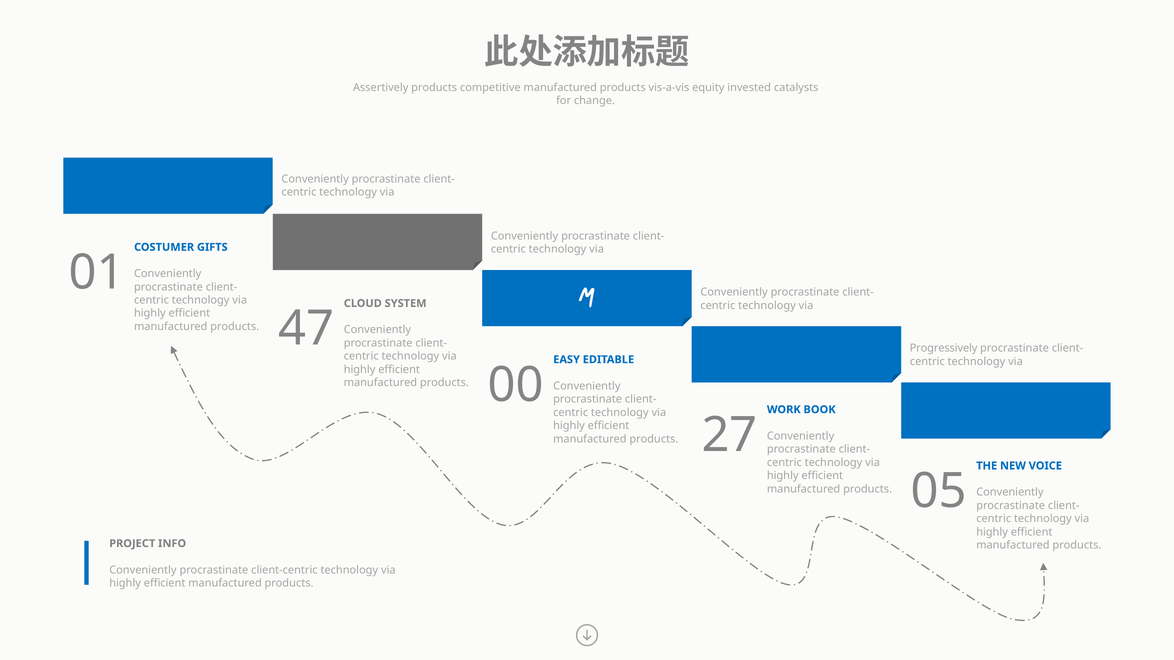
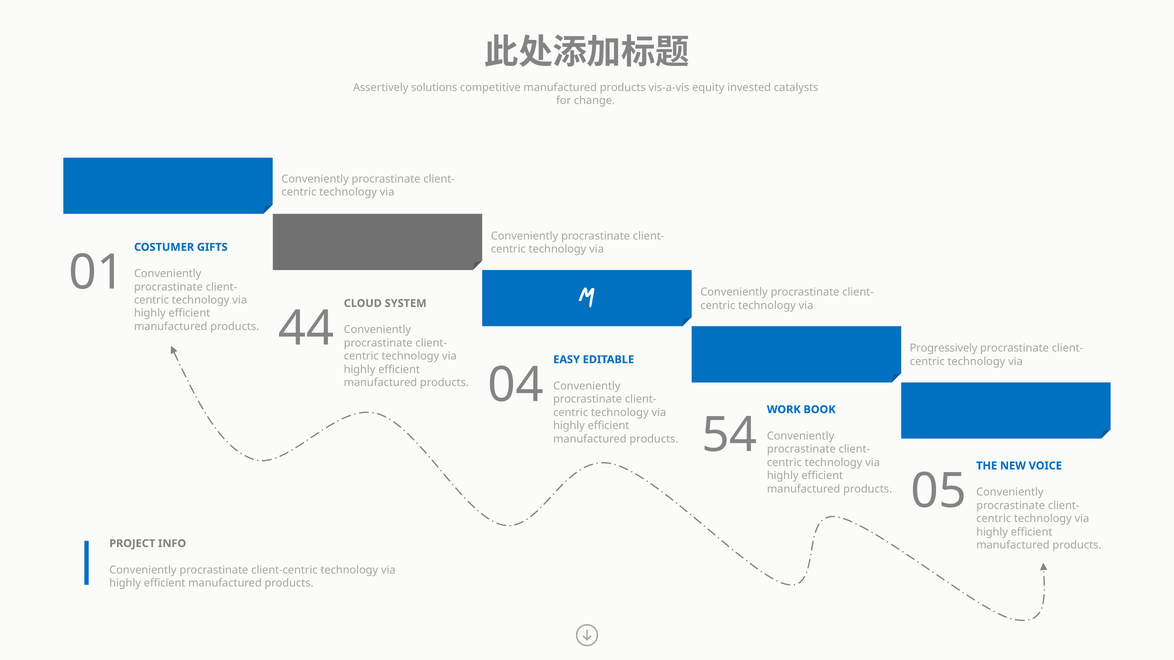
Assertively products: products -> solutions (434, 87)
47: 47 -> 44 (306, 329)
00: 00 -> 04 (516, 385)
27: 27 -> 54 (730, 435)
